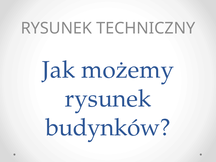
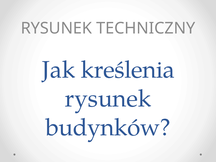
możemy: możemy -> kreślenia (128, 70)
